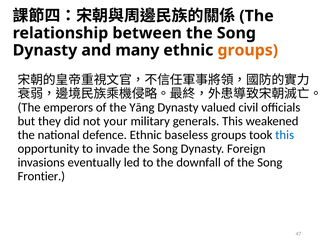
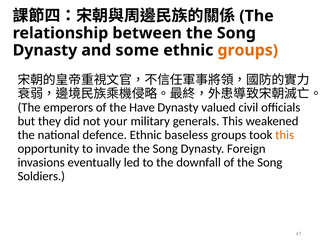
many: many -> some (137, 50)
Yāng: Yāng -> Have (142, 108)
this colour: blue -> orange (285, 135)
Frontier: Frontier -> Soldiers (41, 176)
